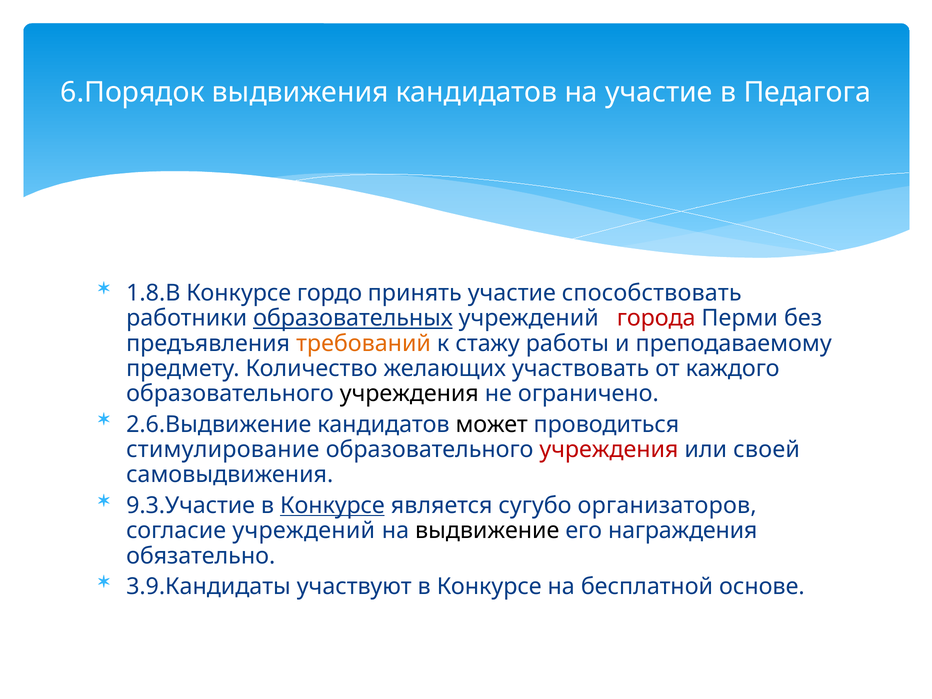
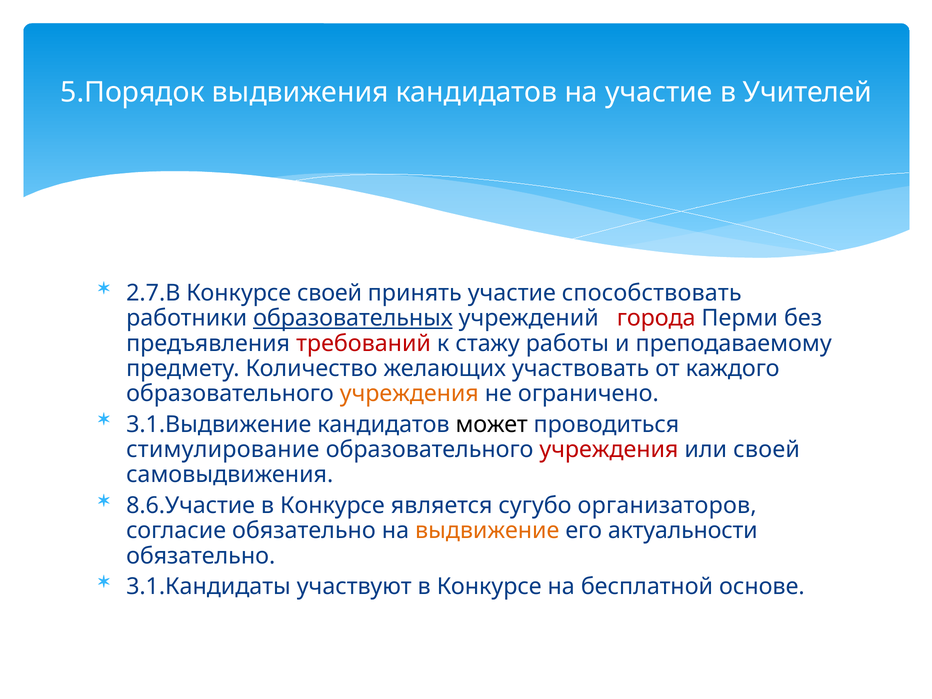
6.Порядок: 6.Порядок -> 5.Порядок (133, 93)
Педагога: Педагога -> Учителей (807, 93)
1.8.В: 1.8.В -> 2.7.В (153, 293)
Конкурсе гордо: гордо -> своей (330, 293)
требований colour: orange -> red (364, 343)
учреждения colour: black -> orange (409, 394)
2.6.Выдвижение: 2.6.Выдвижение -> 3.1.Выдвижение (219, 424)
9.3.Участие: 9.3.Участие -> 8.6.Участие (191, 505)
Конкурсе underline: present -> none (332, 505)
согласие учреждений: учреждений -> обязательно (304, 531)
выдвижение colour: black -> orange (487, 531)
награждения: награждения -> актуальности (683, 531)
3.9.Кандидаты: 3.9.Кандидаты -> 3.1.Кандидаты (208, 587)
